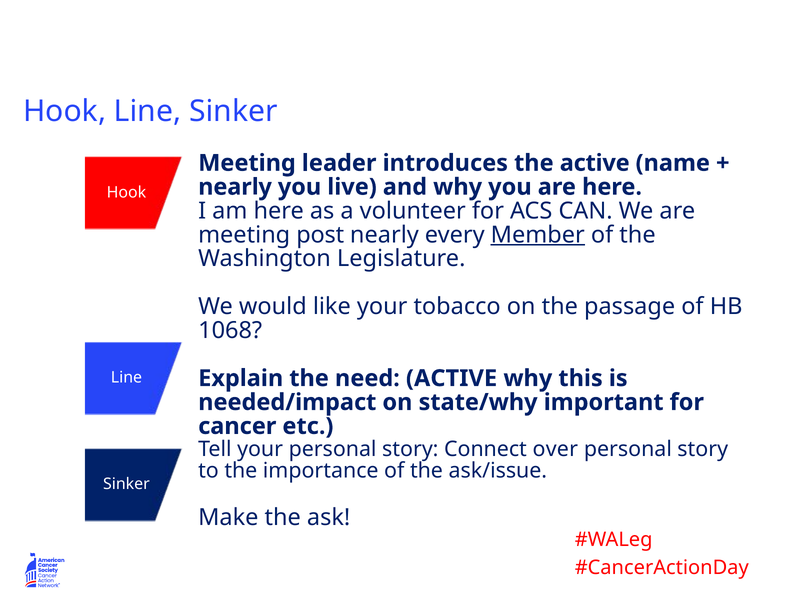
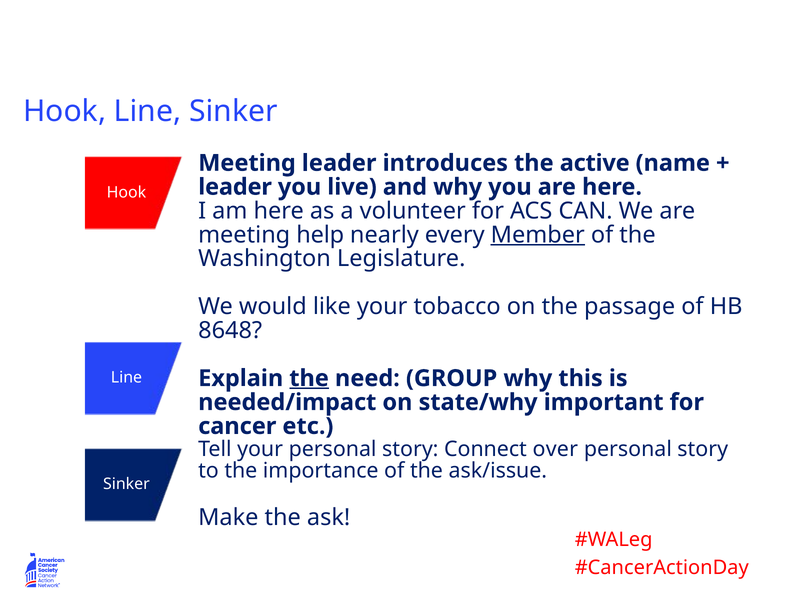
nearly: nearly -> leader (235, 187)
post: post -> help (320, 235)
1068: 1068 -> 8648 (230, 331)
the underline: none -> present (309, 378)
need ACTIVE: ACTIVE -> GROUP (452, 378)
